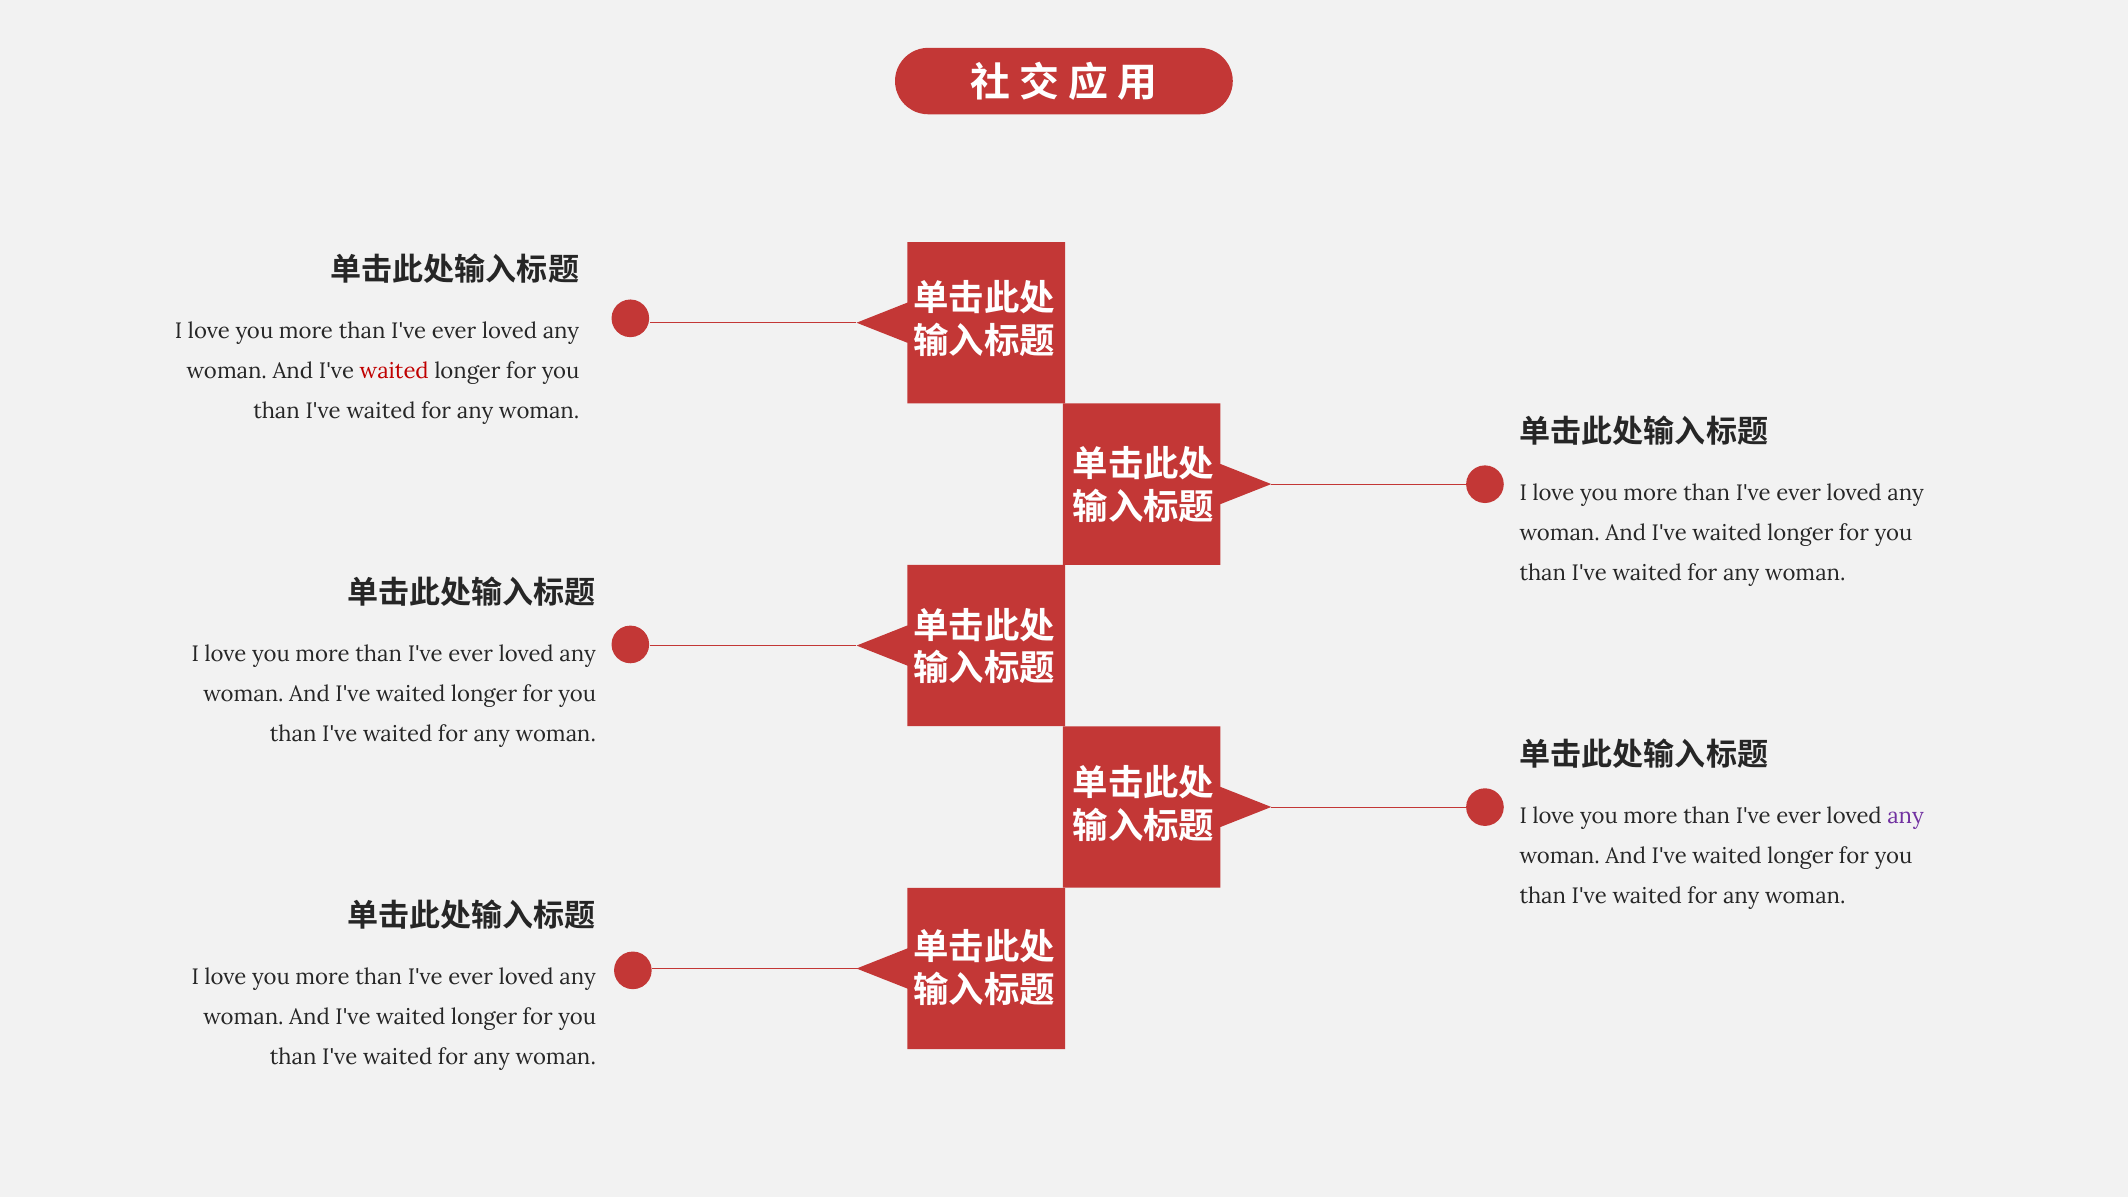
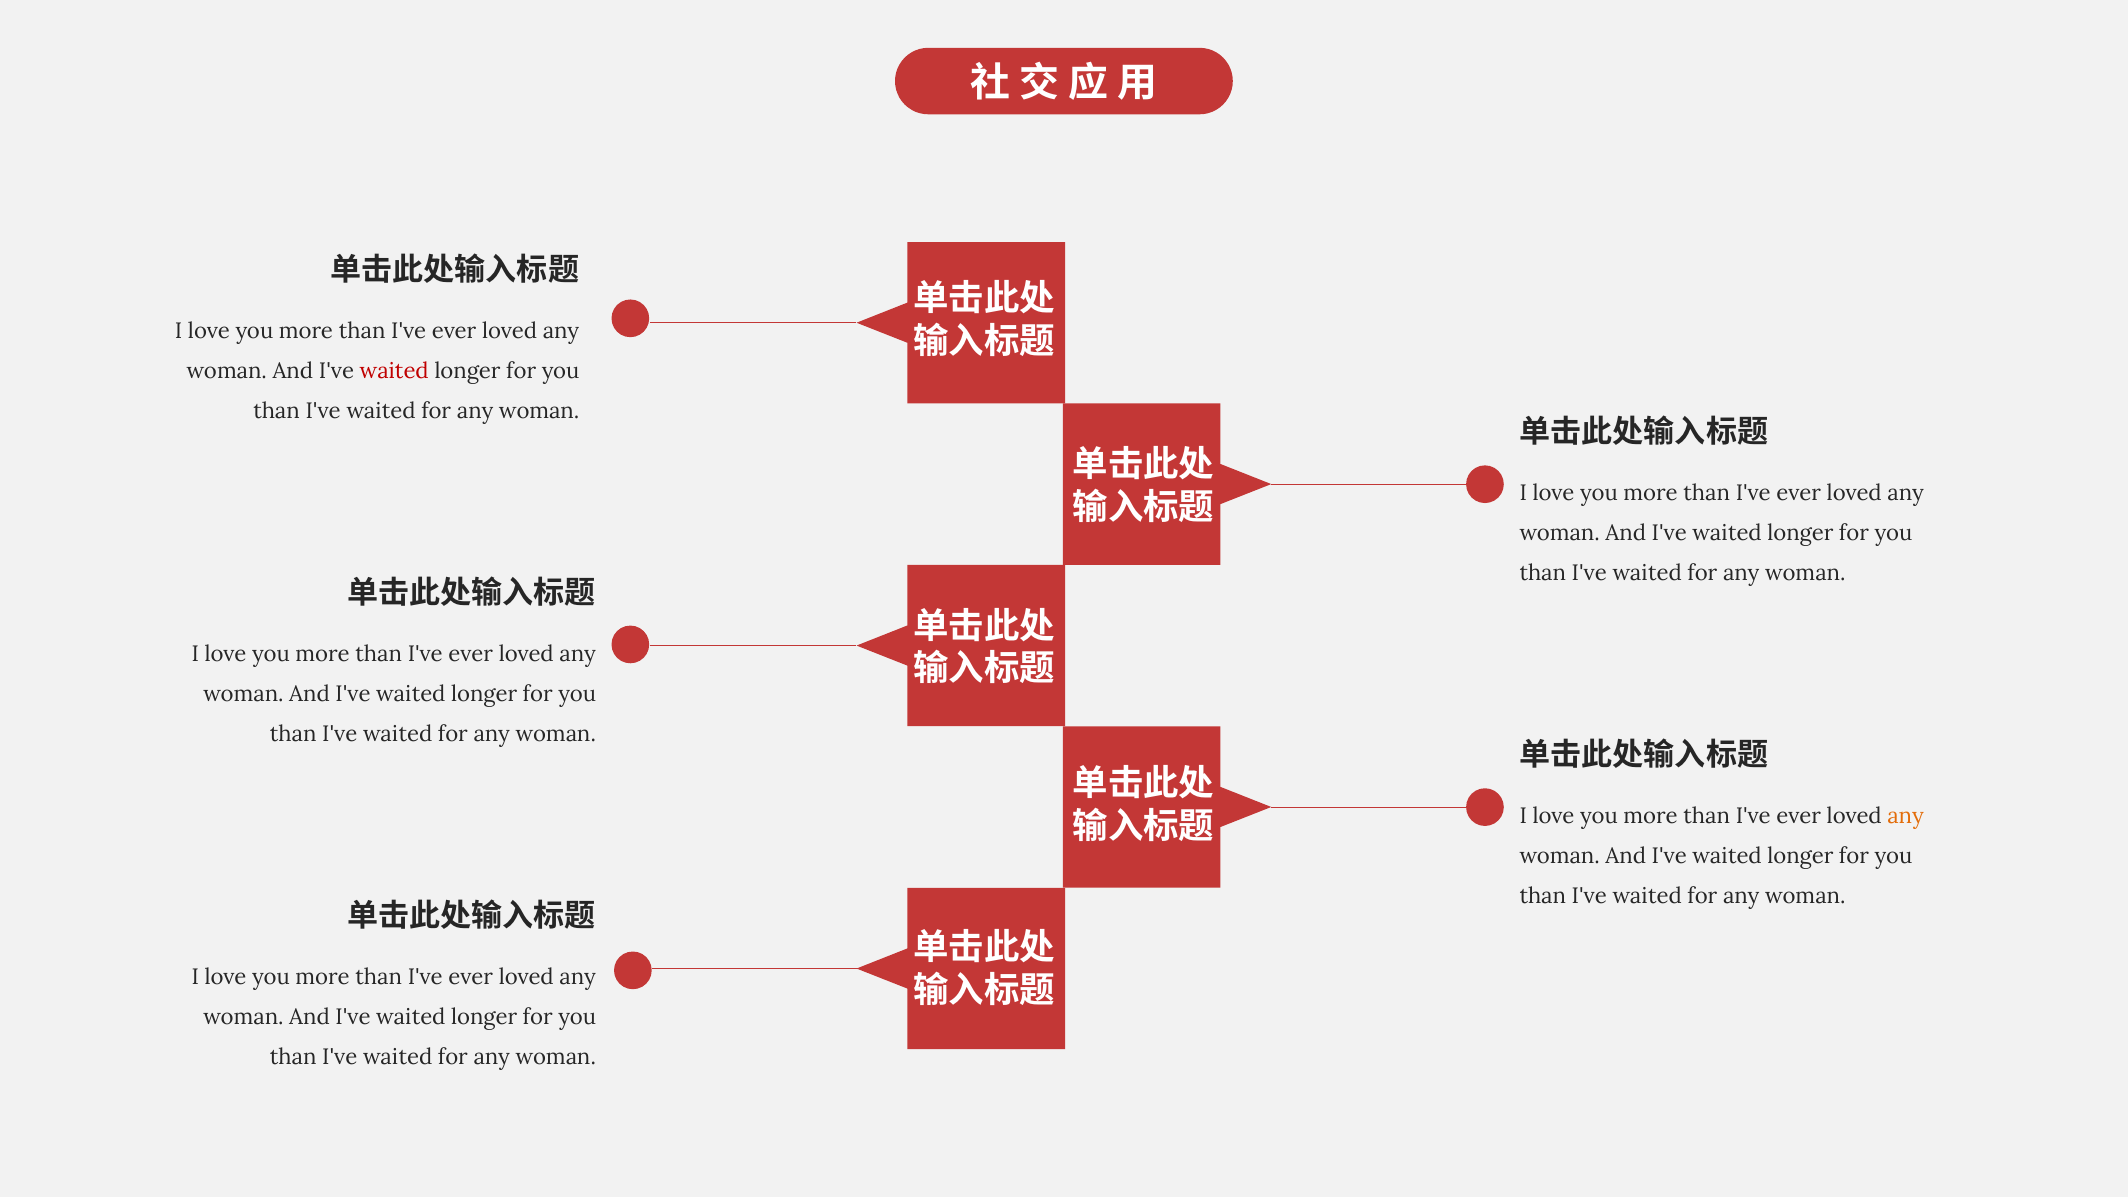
any colour: purple -> orange (1906, 816)
